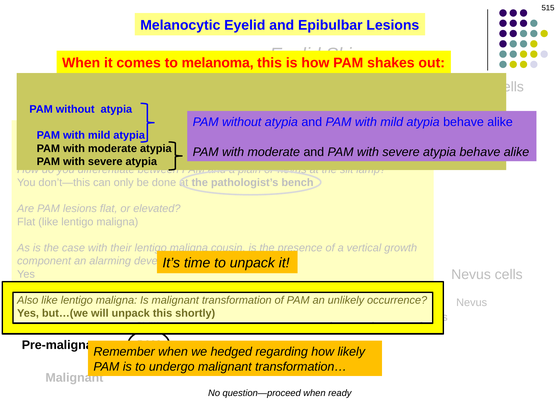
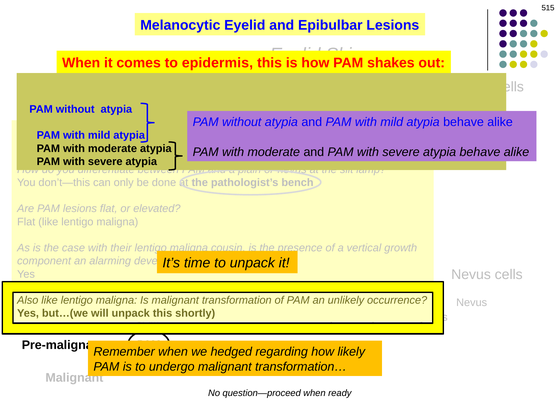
melanoma: melanoma -> epidermis (217, 63)
